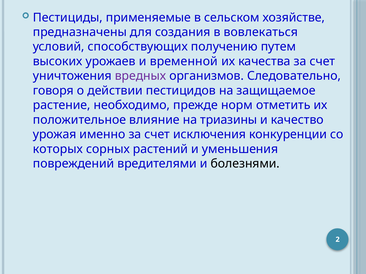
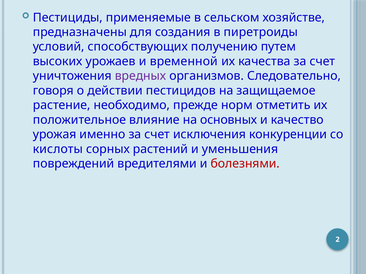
вовлекаться: вовлекаться -> пиретроиды (261, 32)
триазины: триазины -> основных (229, 120)
которых: которых -> кислоты (58, 149)
болезнями colour: black -> red (245, 164)
